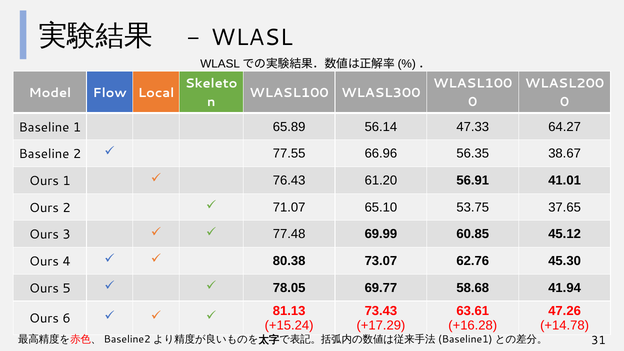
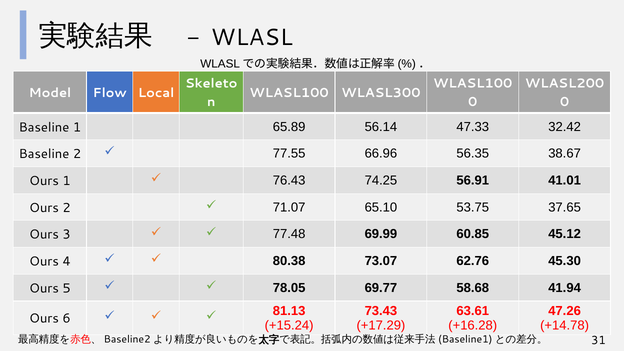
64.27: 64.27 -> 32.42 (565, 127)
61.20: 61.20 -> 74.25 (381, 180)
